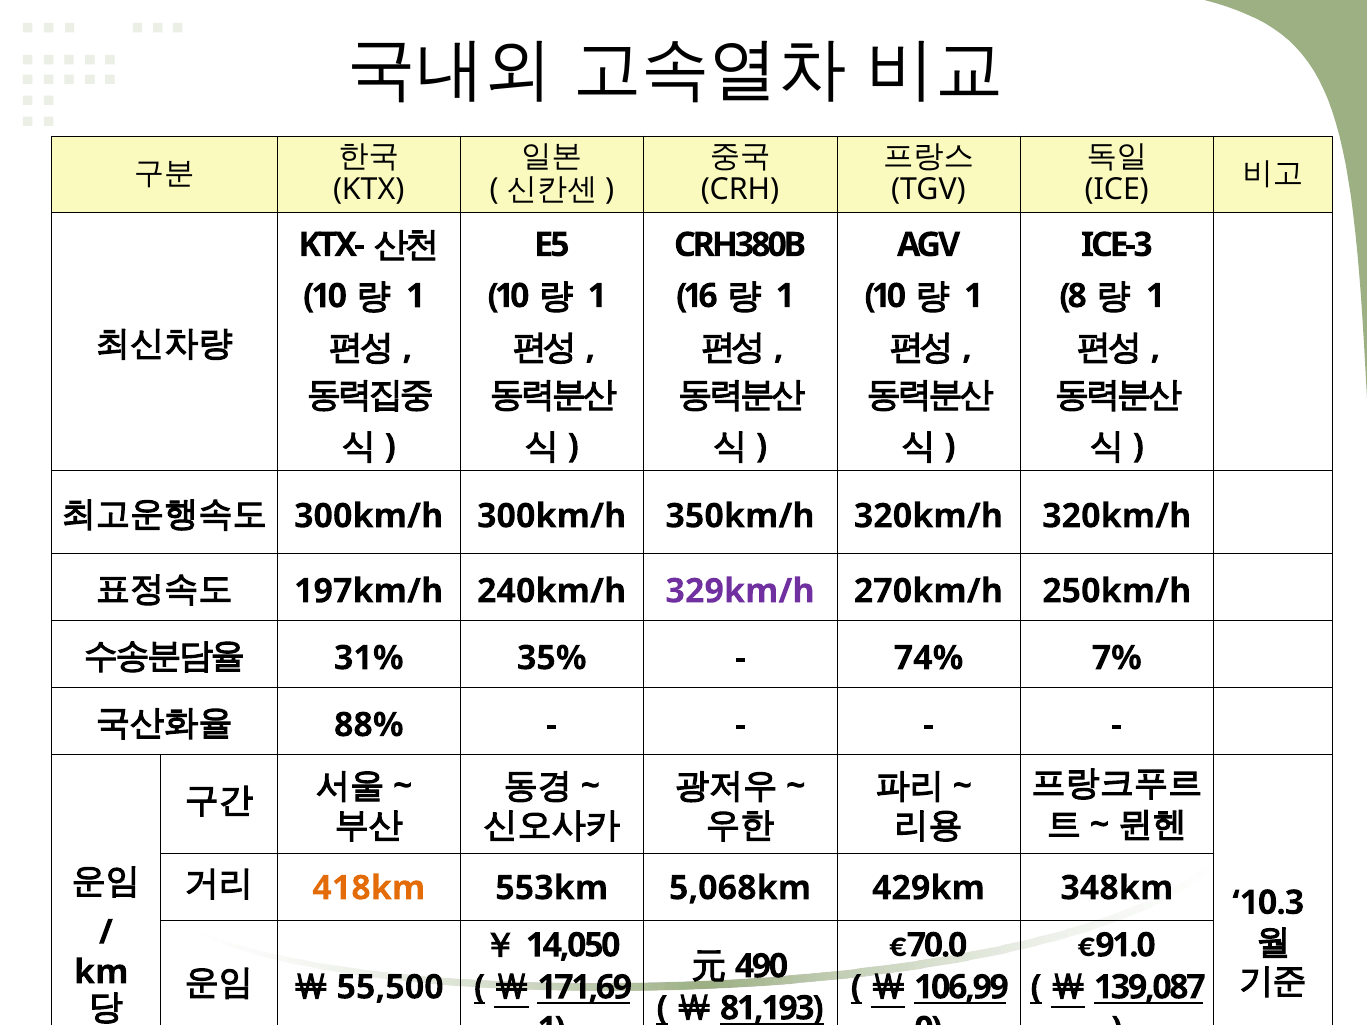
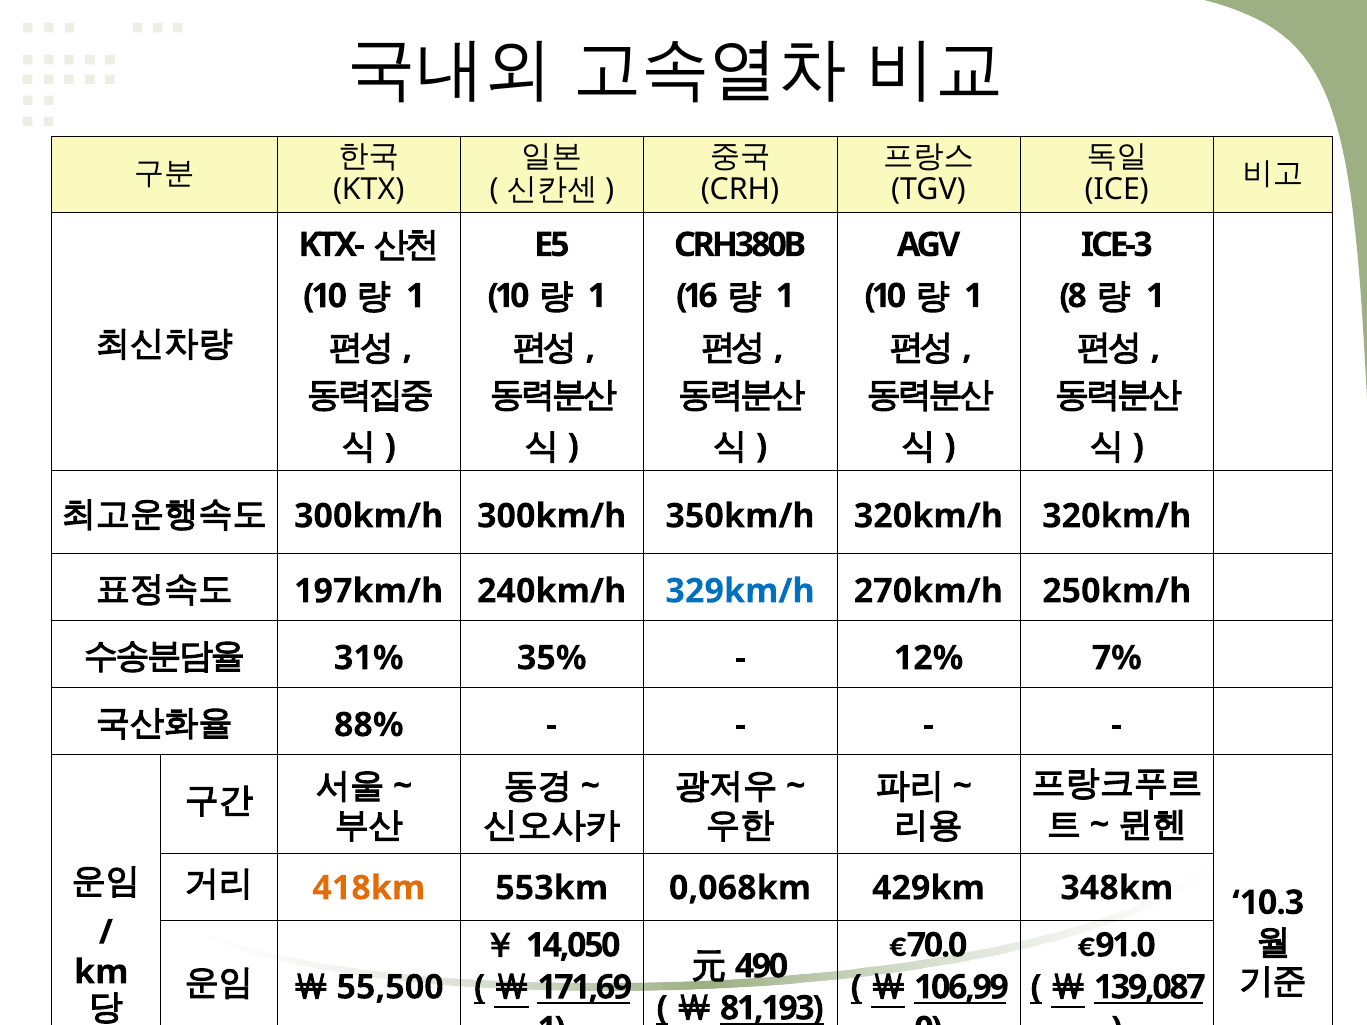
329km/h colour: purple -> blue (740, 591)
74%: 74% -> 12% (929, 658)
5,068km: 5,068km -> 0,068km (740, 888)
